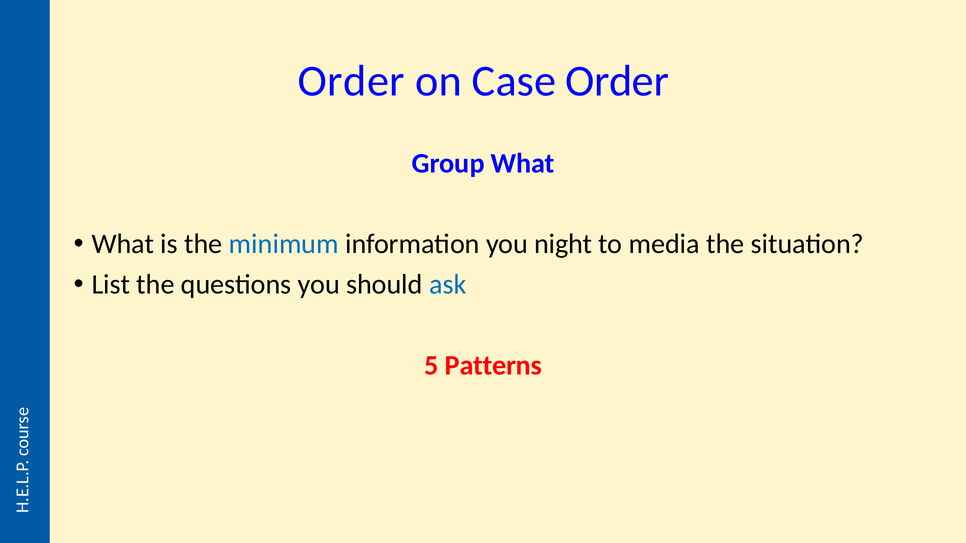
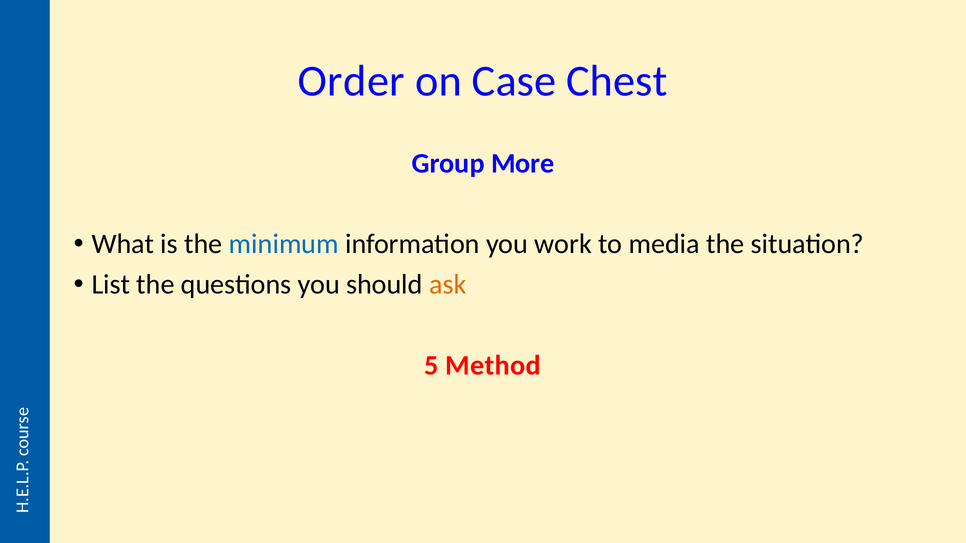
Case Order: Order -> Chest (617, 81)
Group What: What -> More (523, 163)
night: night -> work (563, 244)
ask colour: blue -> orange (448, 285)
Patterns: Patterns -> Method (493, 366)
